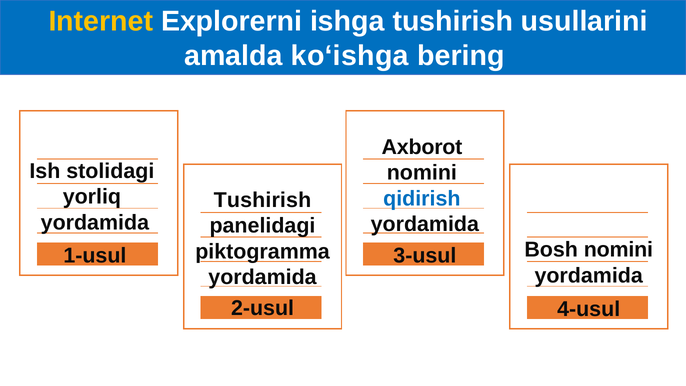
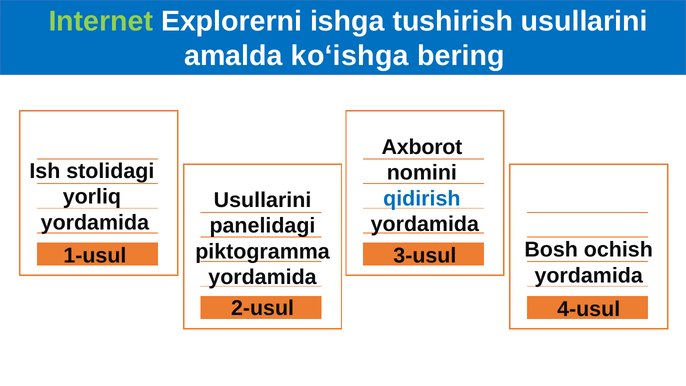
Internet colour: yellow -> light green (101, 21)
Tushirish: Tushirish -> Usullarini (263, 200)
Bosh nomini: nomini -> ochish (618, 250)
